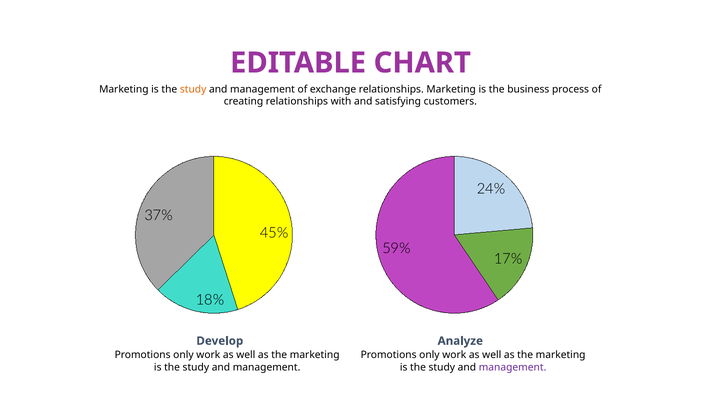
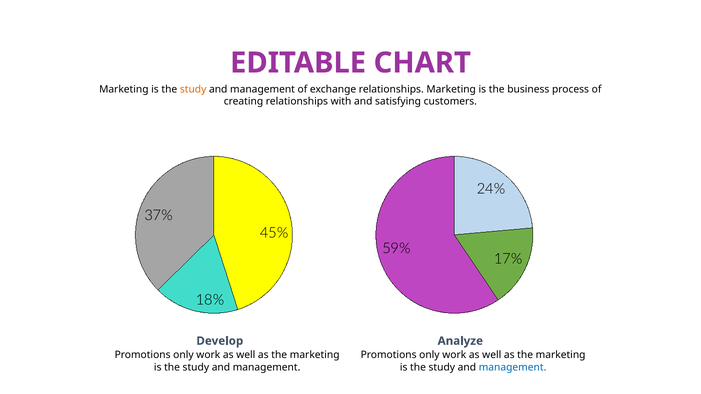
management colour: purple -> blue (513, 367)
